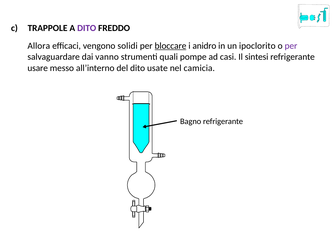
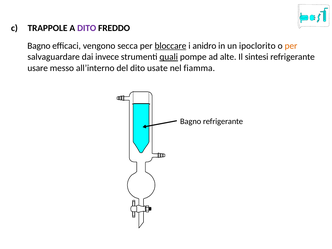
Allora: Allora -> Bagno (39, 46)
solidi: solidi -> secca (128, 46)
per colour: purple -> orange (291, 46)
vanno: vanno -> invece (107, 57)
quali underline: none -> present (169, 57)
casi: casi -> alte (228, 57)
camicia: camicia -> fiamma (199, 68)
